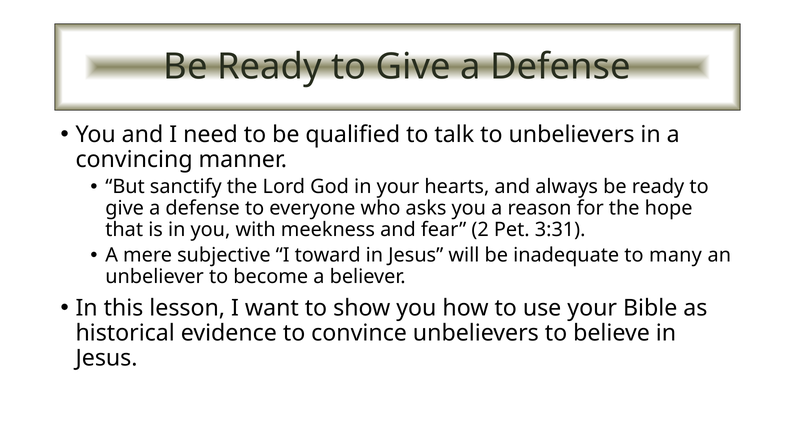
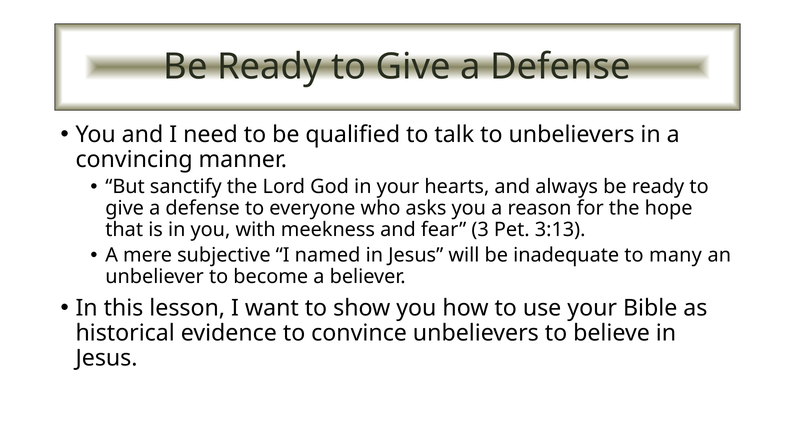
2: 2 -> 3 (480, 230)
3:31: 3:31 -> 3:13 (560, 230)
toward: toward -> named (328, 255)
